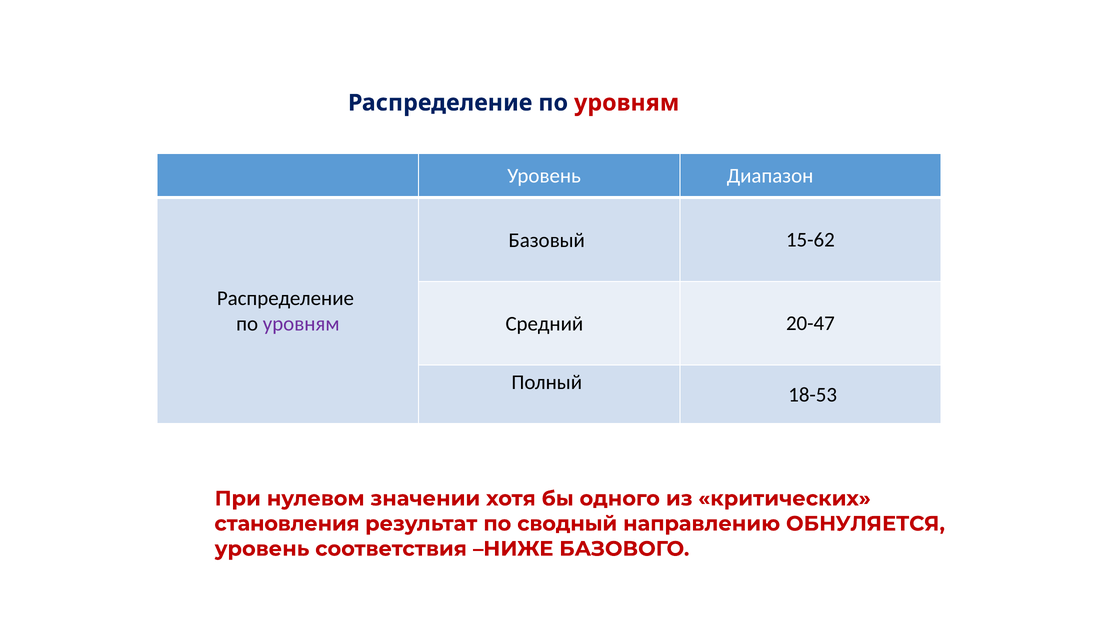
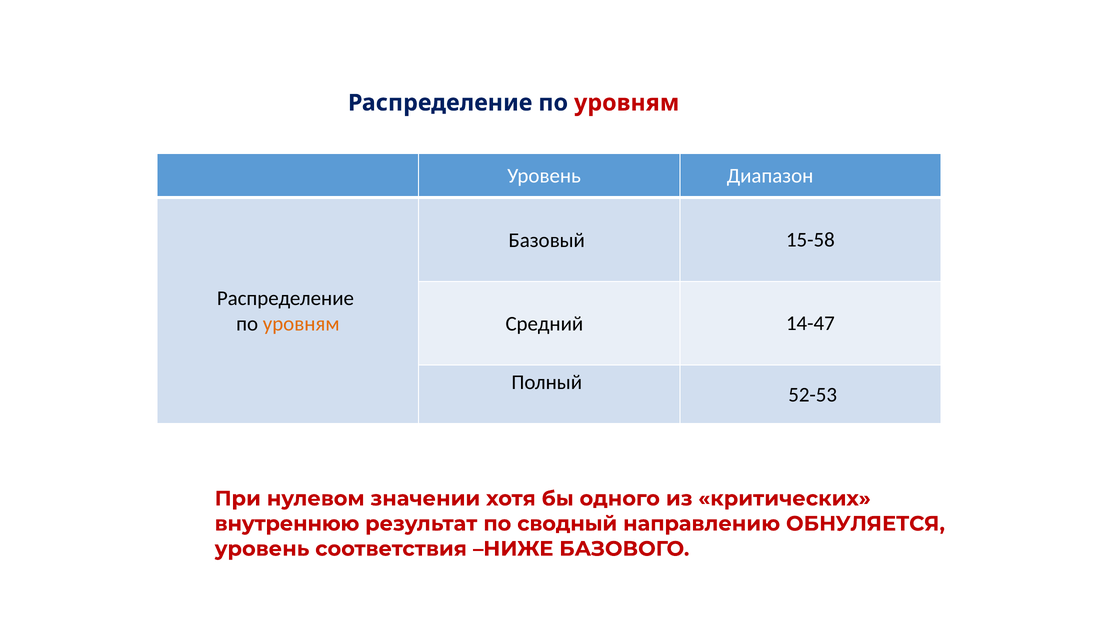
15-62: 15-62 -> 15-58 (810, 240)
уровням colour: purple -> orange (301, 324)
20-47: 20-47 -> 14-47 (810, 323)
18-53: 18-53 -> 52-53 (813, 395)
становления: становления -> внутреннюю (287, 523)
